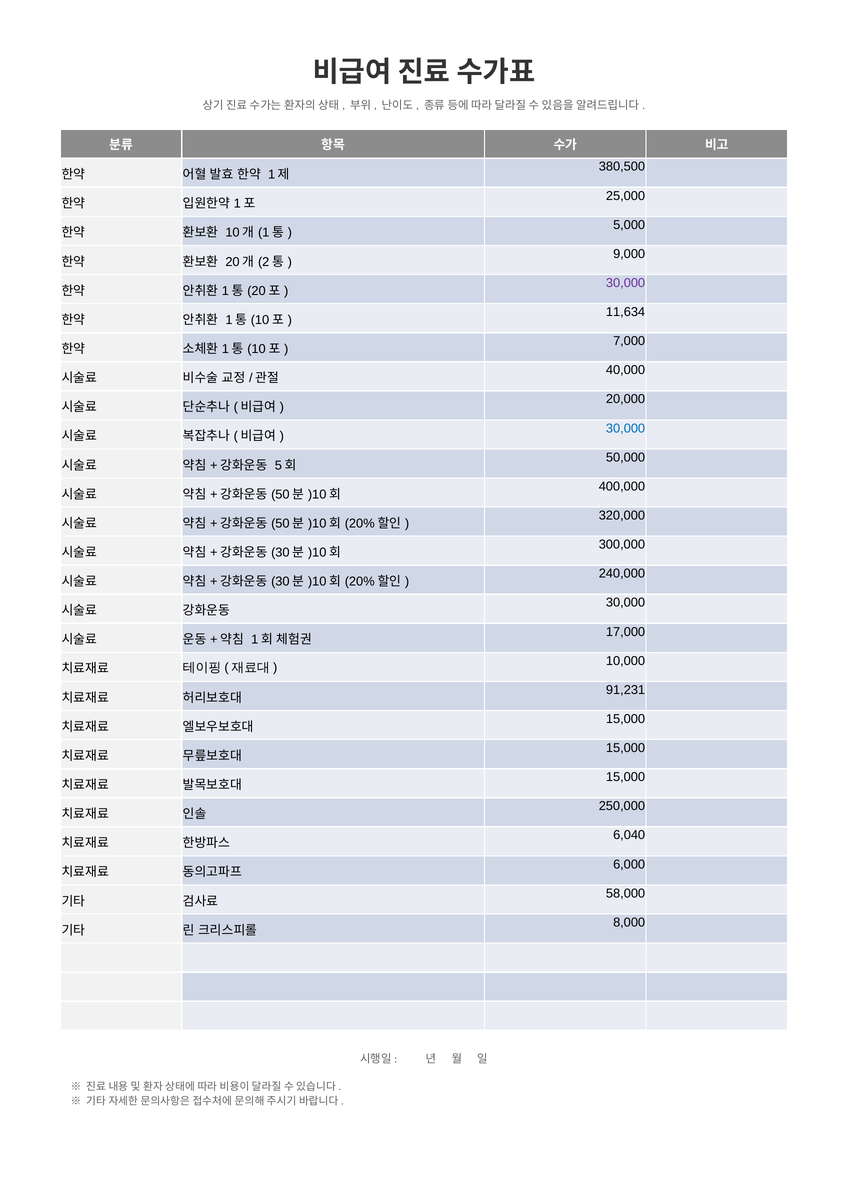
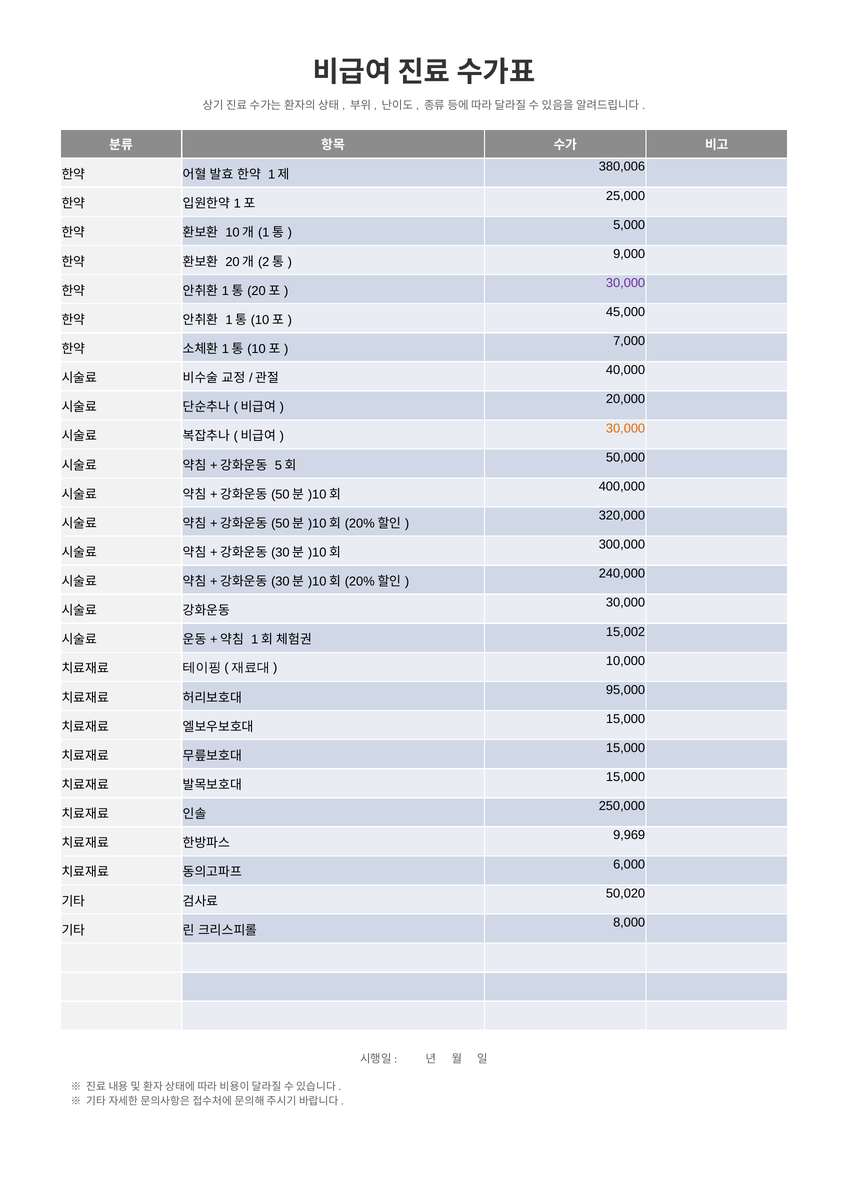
380,500: 380,500 -> 380,006 (622, 167)
11,634: 11,634 -> 45,000 (626, 312)
30,000 colour: blue -> orange (626, 428)
17,000: 17,000 -> 15,002 (626, 632)
91,231: 91,231 -> 95,000 (626, 690)
6,040: 6,040 -> 9,969 (629, 835)
58,000: 58,000 -> 50,020 (626, 894)
